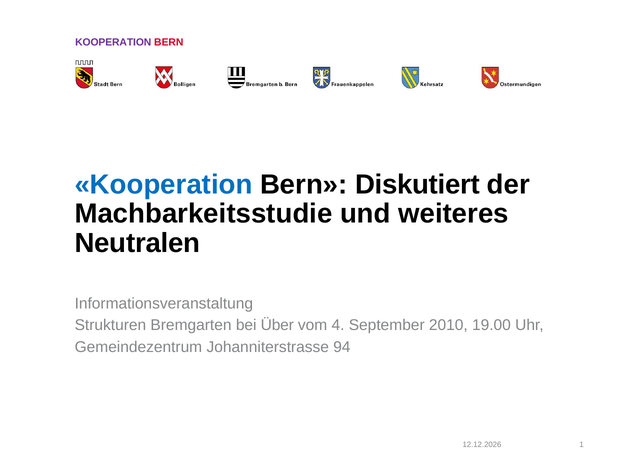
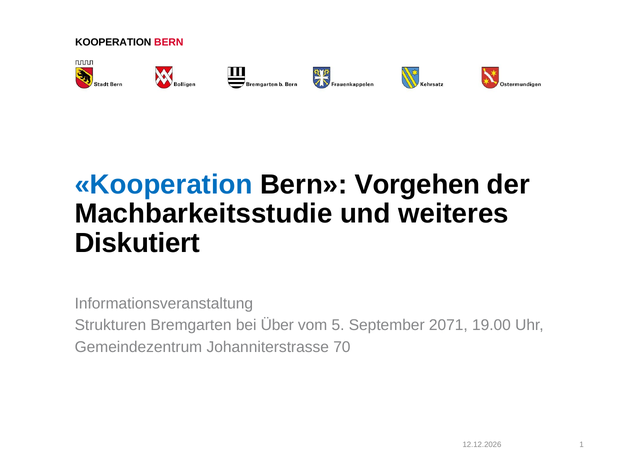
KOOPERATION colour: purple -> black (113, 42)
Diskutiert: Diskutiert -> Vorgehen (417, 185)
Neutralen: Neutralen -> Diskutiert (137, 243)
4: 4 -> 5 (338, 325)
2010: 2010 -> 2071 (448, 325)
94: 94 -> 70 (342, 347)
